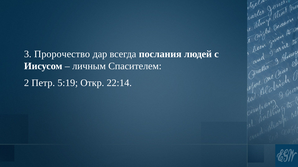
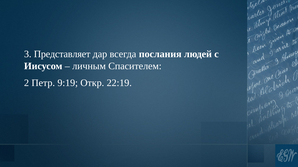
Пророчество: Пророчество -> Представляет (62, 54)
5:19: 5:19 -> 9:19 (68, 83)
22:14: 22:14 -> 22:19 (119, 83)
